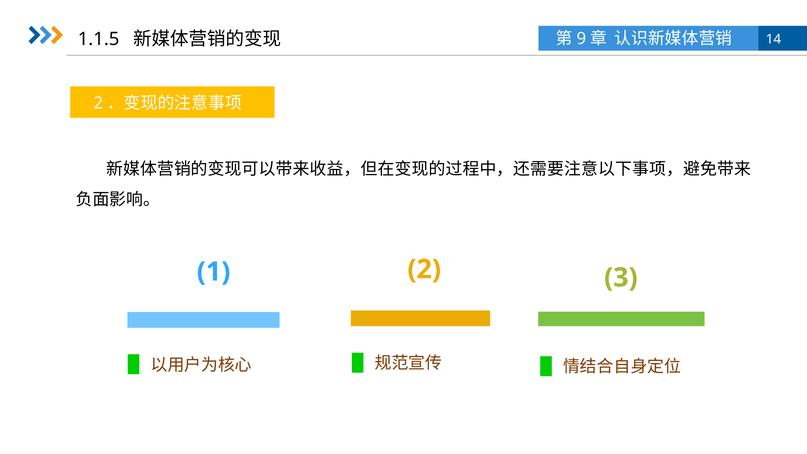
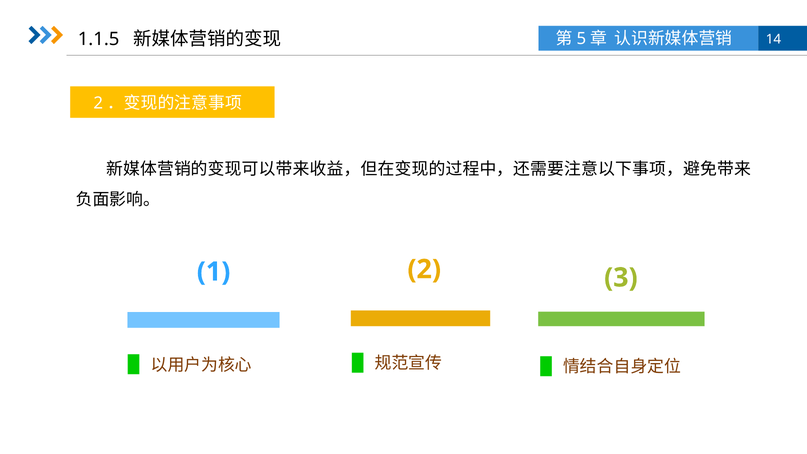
9: 9 -> 5 (581, 39)
